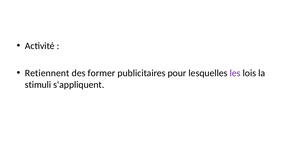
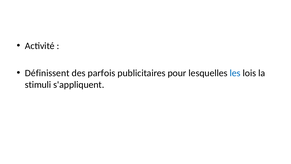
Retiennent: Retiennent -> Définissent (47, 73)
former: former -> parfois (101, 73)
les colour: purple -> blue (235, 73)
